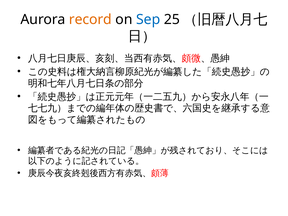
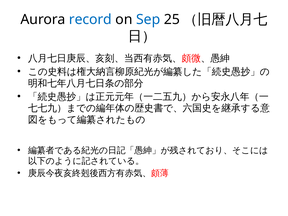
record colour: orange -> blue (90, 19)
